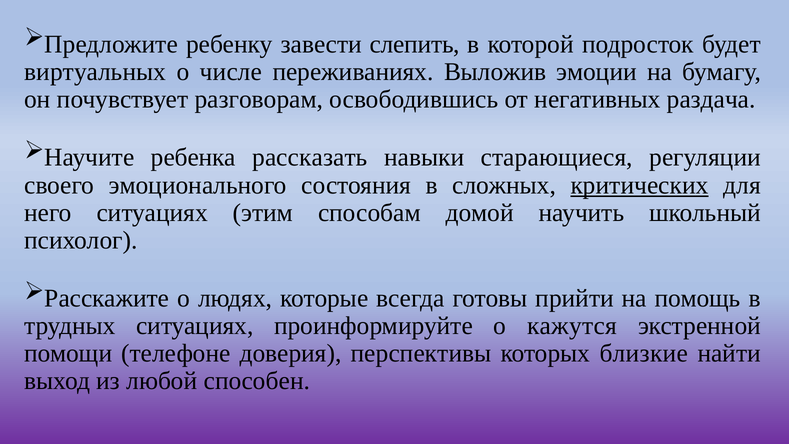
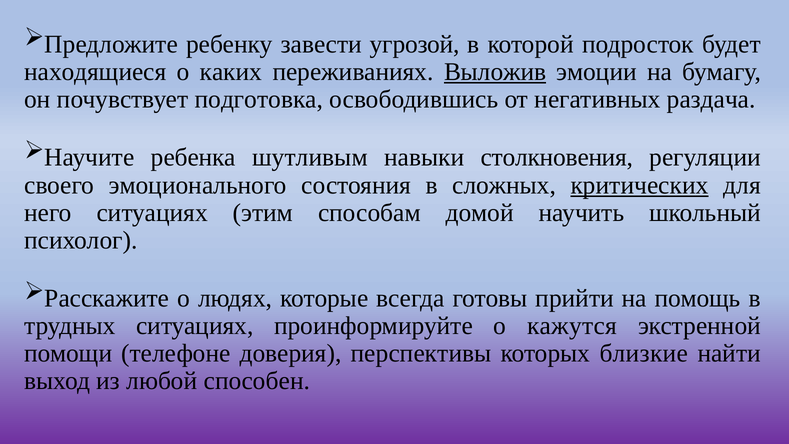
слепить: слепить -> угрозой (415, 44)
виртуальных: виртуальных -> находящиеся (95, 72)
числе: числе -> каких (231, 72)
Выложив underline: none -> present (495, 72)
разговорам: разговорам -> подготовка (259, 99)
рассказать: рассказать -> шутливым (310, 157)
старающиеся: старающиеся -> столкновения (557, 157)
